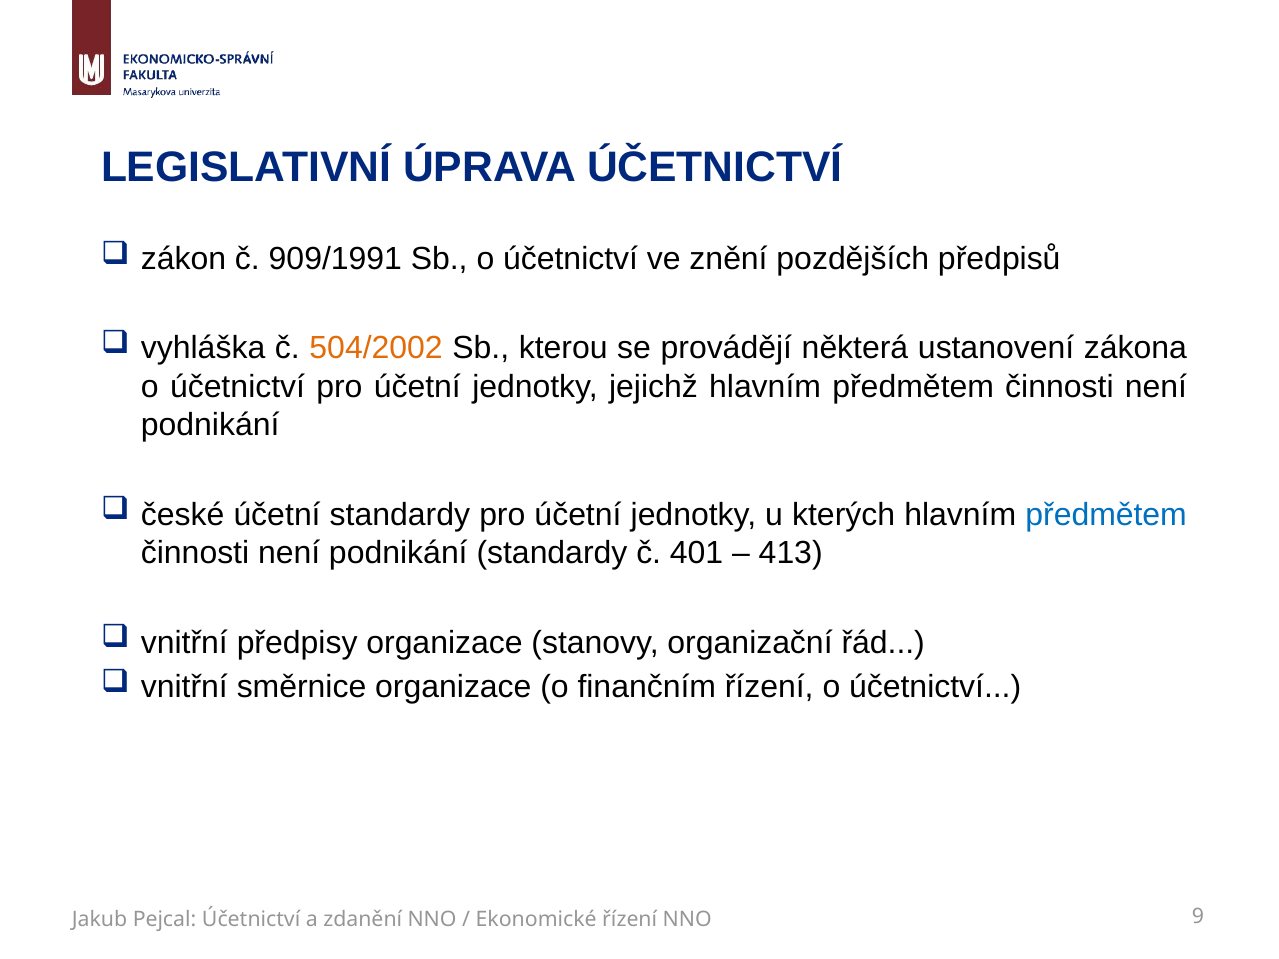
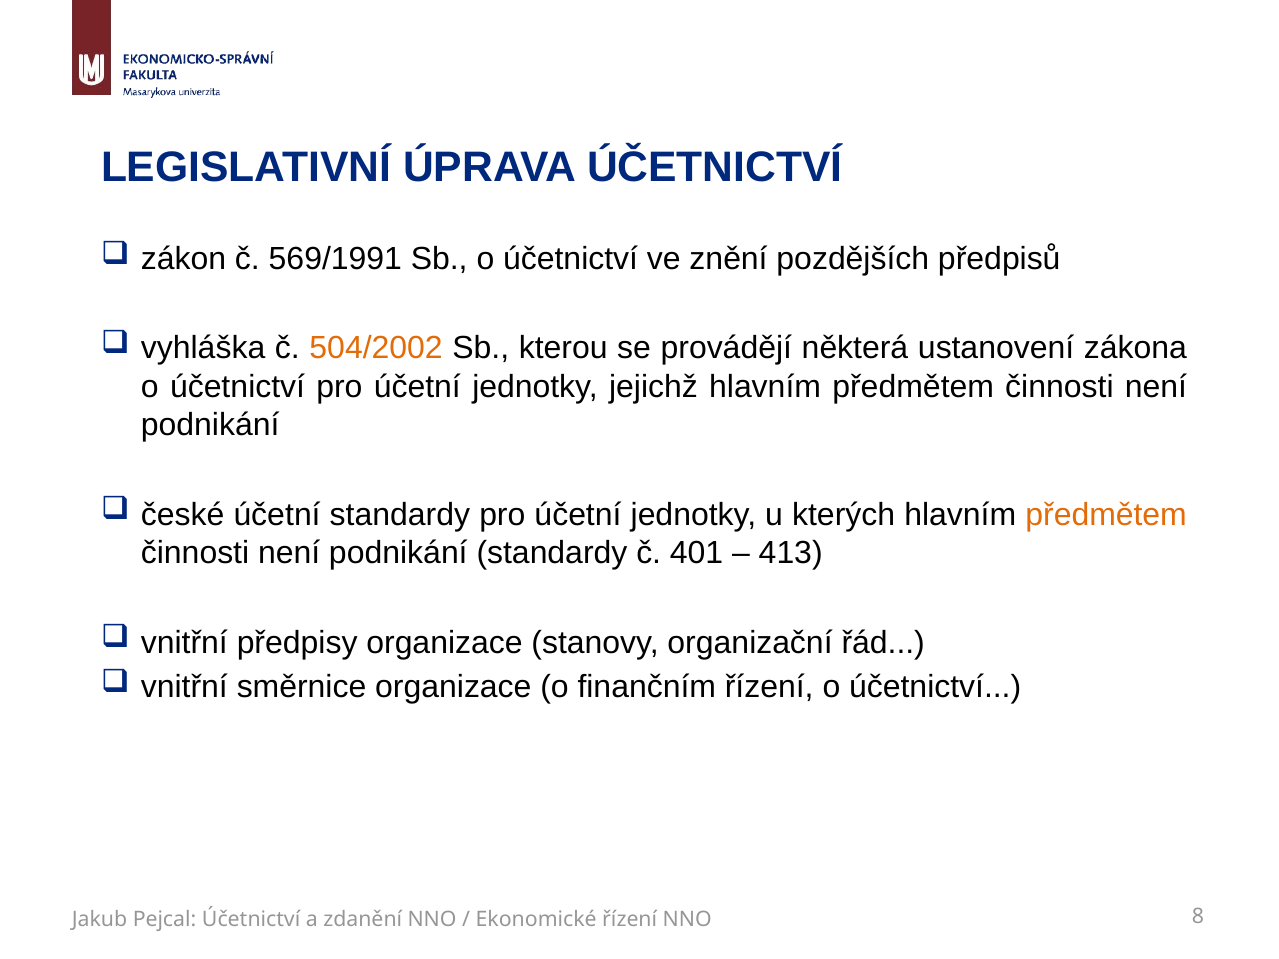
909/1991: 909/1991 -> 569/1991 (335, 259)
předmětem colour: blue -> orange (1106, 515)
9: 9 -> 8 (1198, 917)
